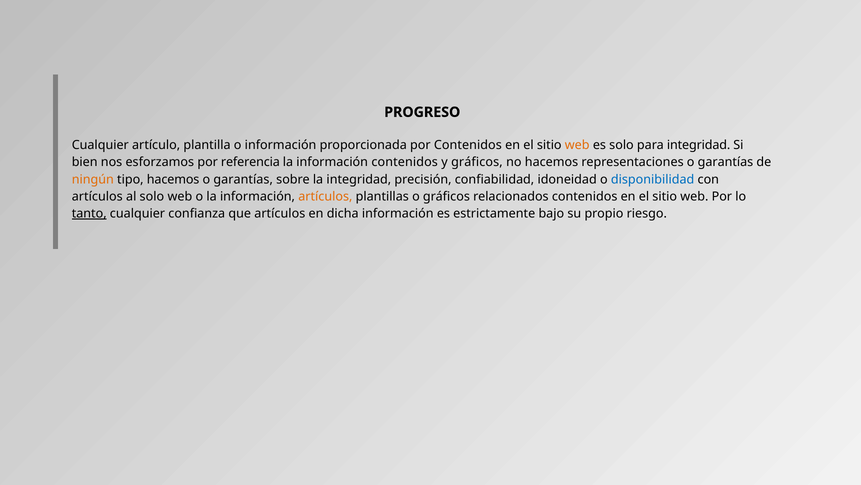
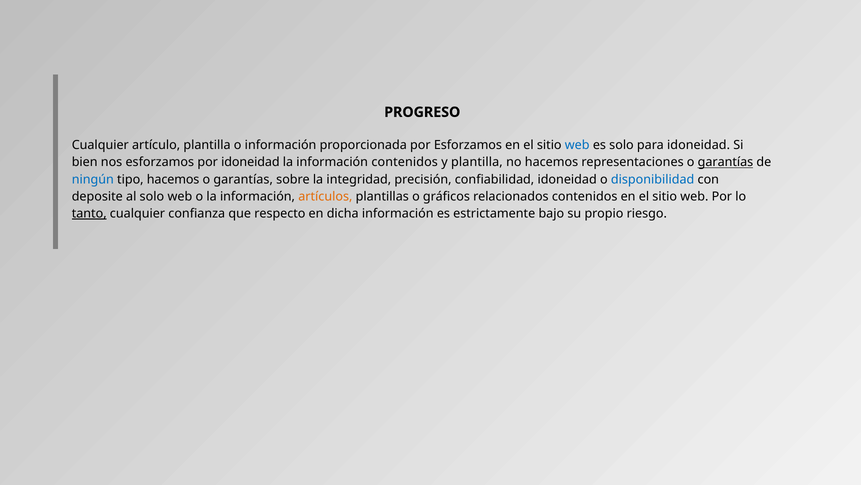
por Contenidos: Contenidos -> Esforzamos (468, 145)
web colour: orange -> blue (577, 145)
para integridad: integridad -> idoneidad (699, 145)
por referencia: referencia -> idoneidad (250, 162)
y gráficos: gráficos -> plantilla (477, 162)
garantías underline: none -> present (725, 162)
ningún colour: orange -> blue (93, 179)
artículos: artículos -> deposite (97, 196)
que artículos: artículos -> respecto (280, 213)
